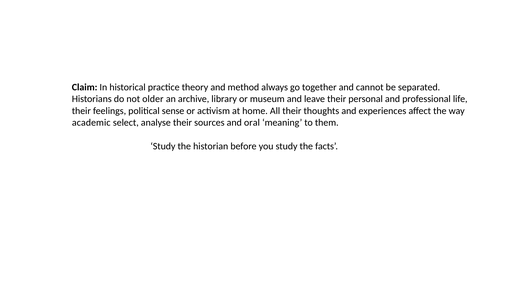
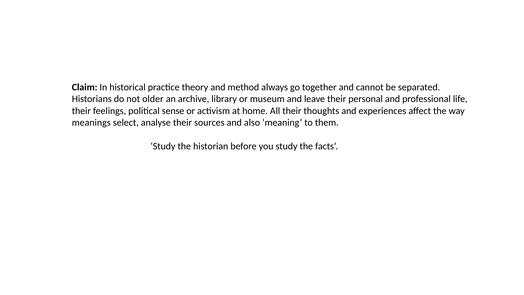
academic: academic -> meanings (91, 122)
oral: oral -> also (252, 122)
